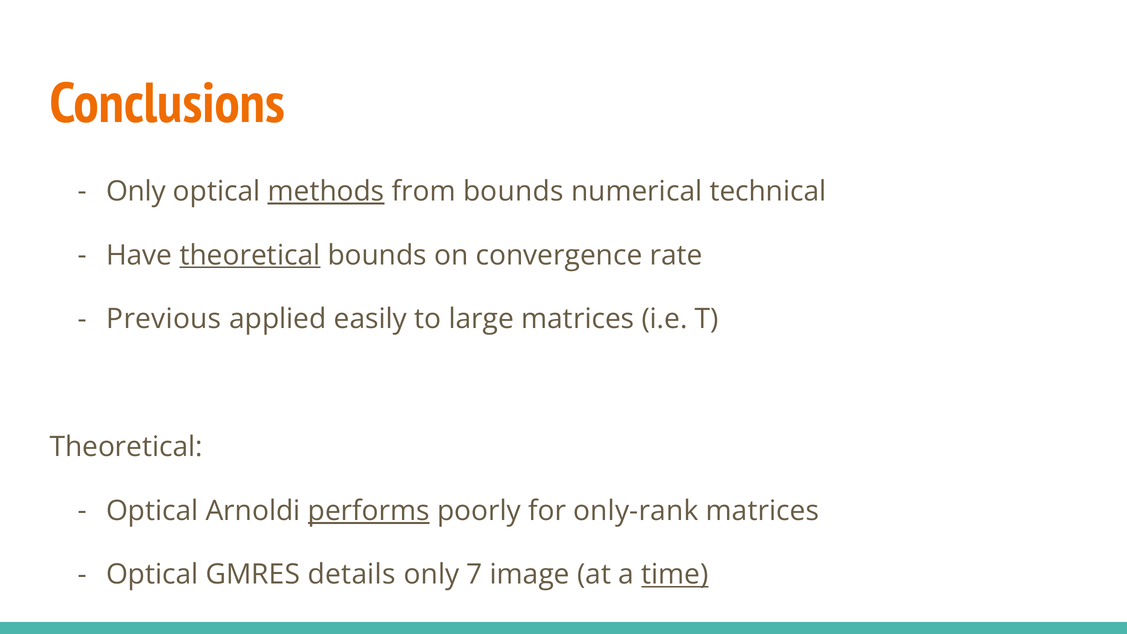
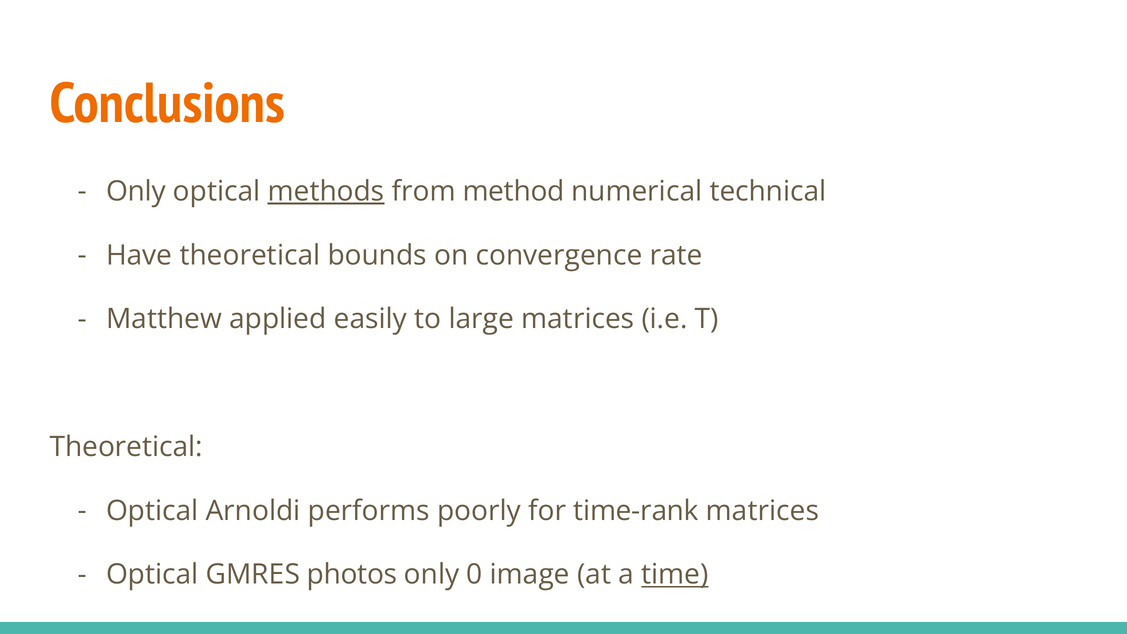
from bounds: bounds -> method (514, 191)
theoretical underline: present -> none (250, 255)
Previous: Previous -> Matthew (164, 319)
performs underline: present -> none (369, 511)
only-rank: only-rank -> time-rank (636, 511)
details: details -> photos (352, 575)
7: 7 -> 0 (475, 575)
